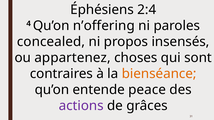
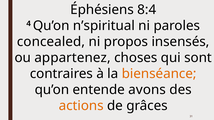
2:4: 2:4 -> 8:4 (147, 10)
n’offering: n’offering -> n’spiritual (104, 26)
peace: peace -> avons (147, 90)
actions colour: purple -> orange (81, 106)
